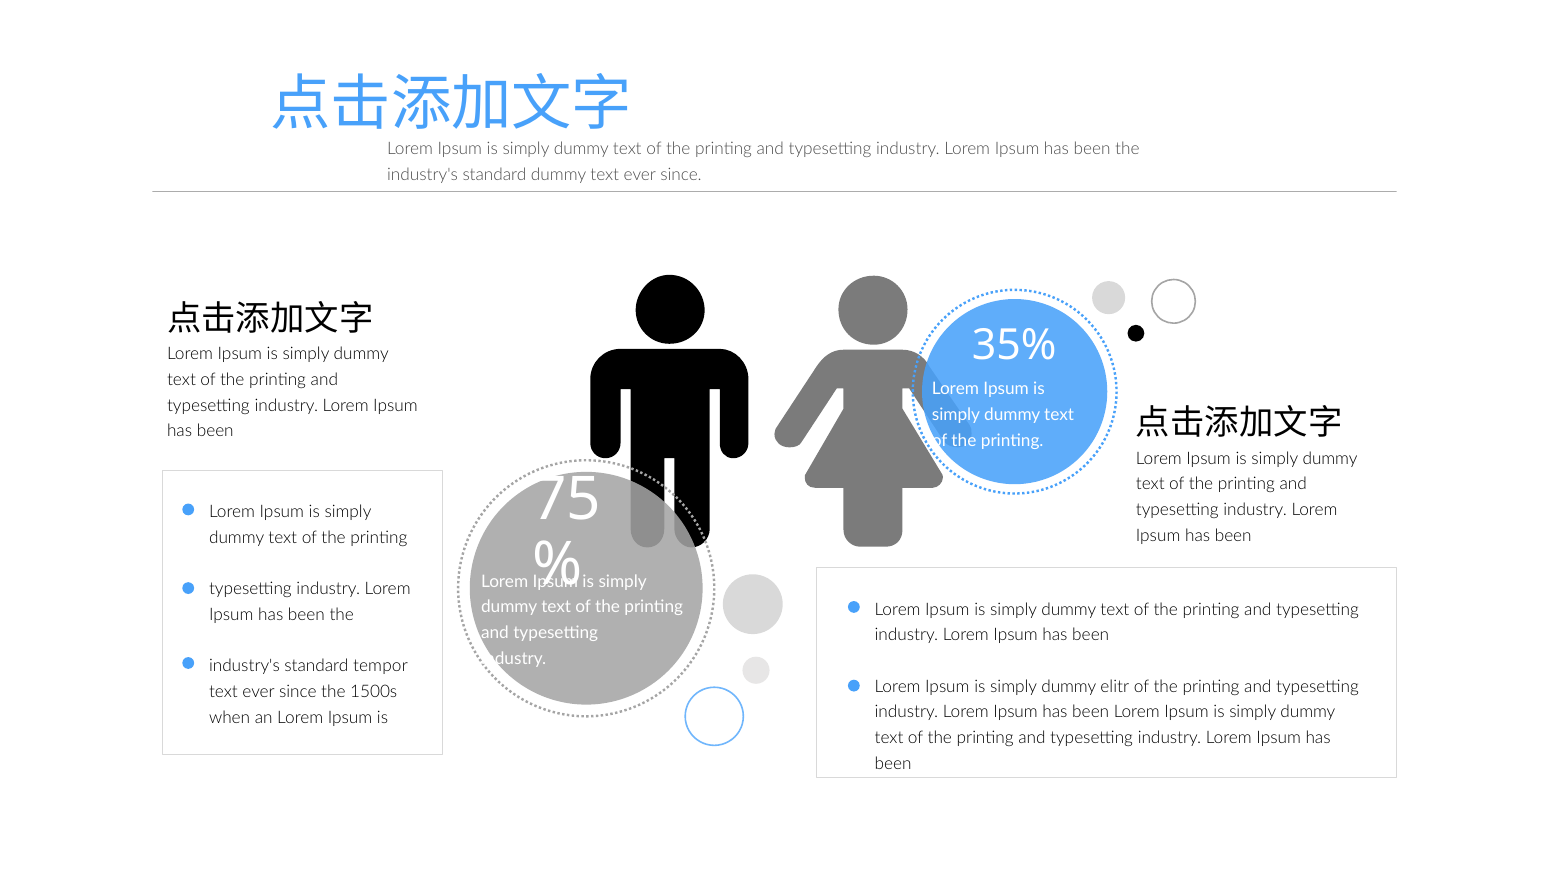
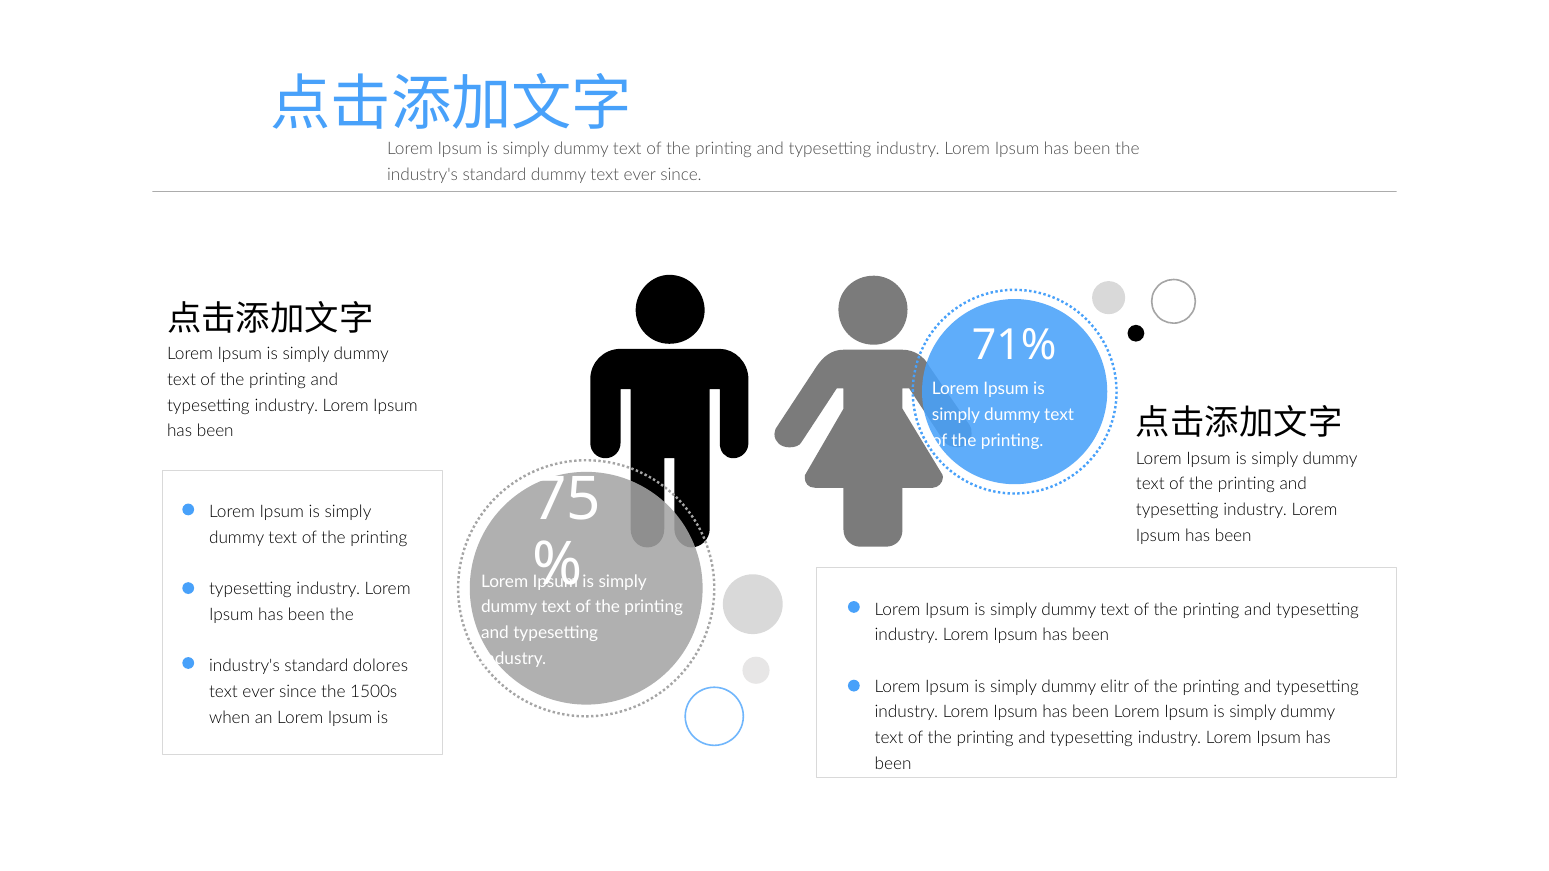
35%: 35% -> 71% (1014, 345)
tempor: tempor -> dolores (381, 666)
